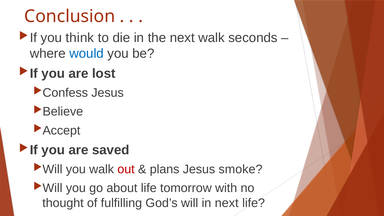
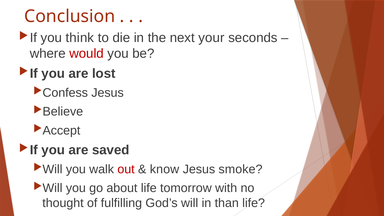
next walk: walk -> your (211, 38)
would colour: blue -> red (87, 54)
plans: plans -> know (165, 169)
in next: next -> than (227, 203)
